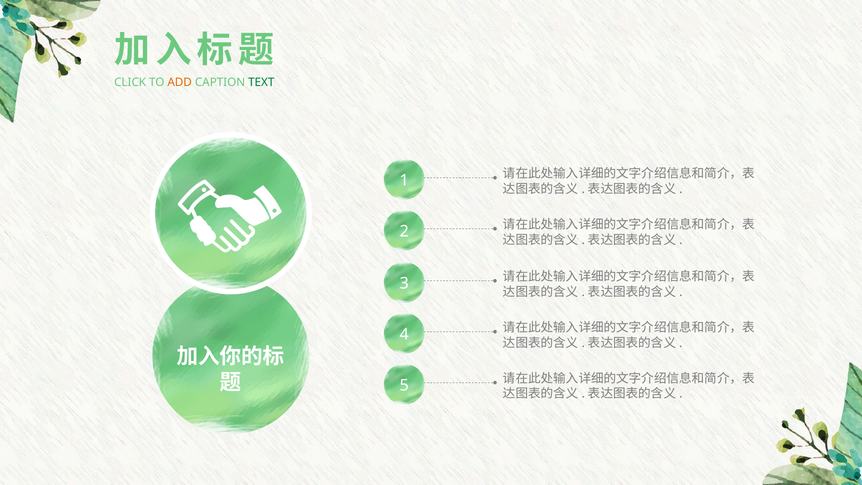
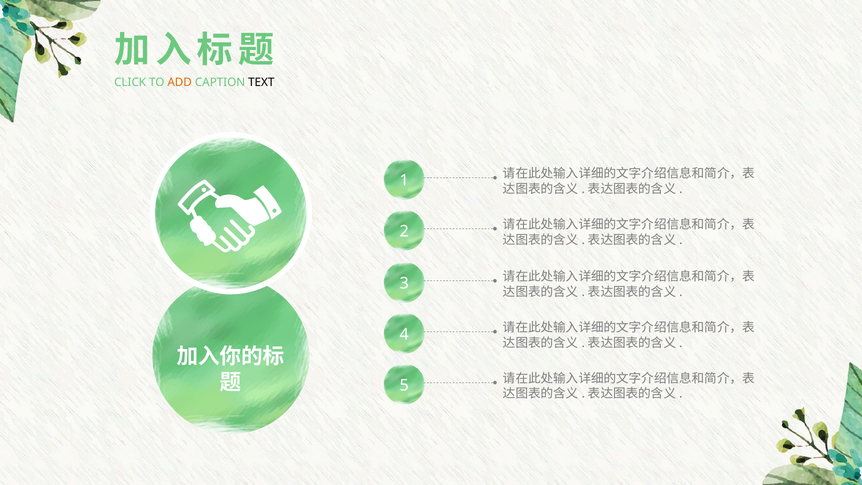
TEXT colour: green -> black (261, 82)
